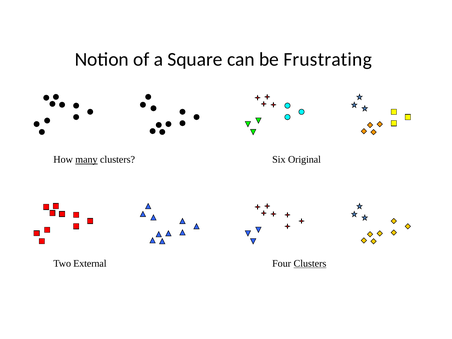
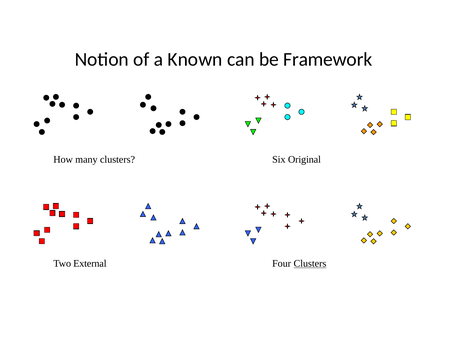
Square: Square -> Known (195, 60)
Frustrating: Frustrating -> Framework (328, 60)
many underline: present -> none (86, 160)
